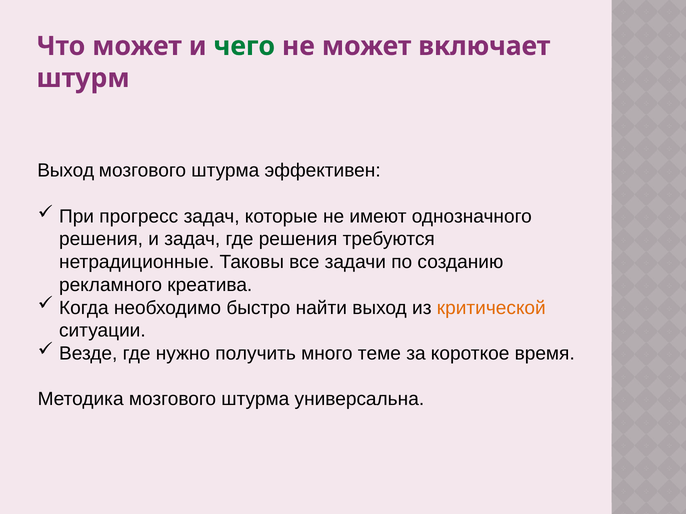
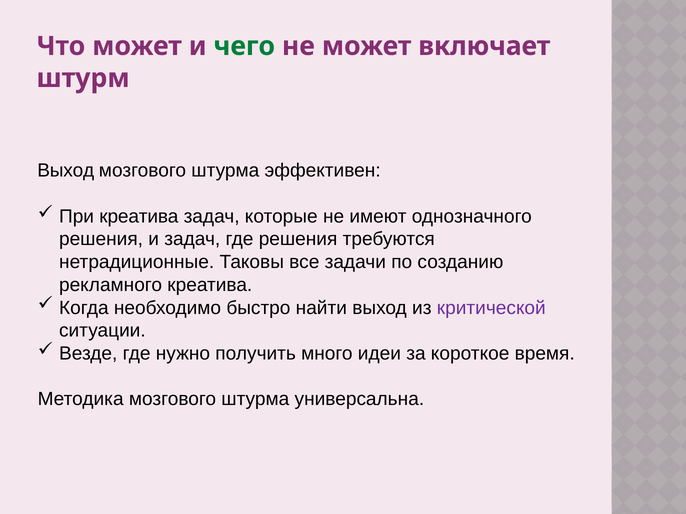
При прогресс: прогресс -> креатива (139, 217)
критической colour: orange -> purple (491, 308)
теме: теме -> идеи (379, 354)
